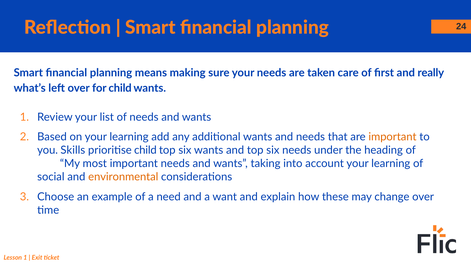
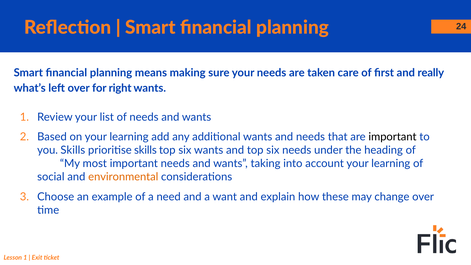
for child: child -> right (120, 88)
important colour: orange -> black (392, 137)
prioritise child: child -> skills (145, 150)
